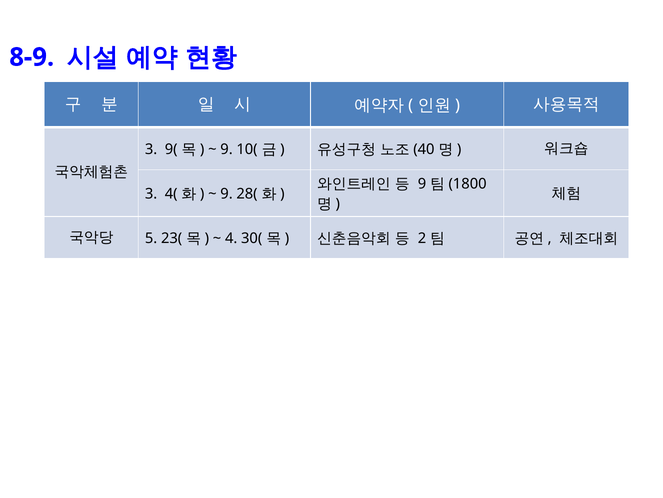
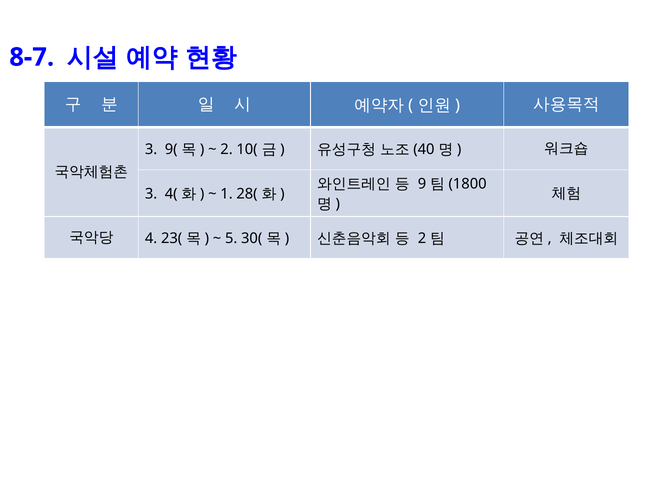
8-9: 8-9 -> 8-7 (32, 57)
9: 9 -> 2 (227, 149)
9: 9 -> 1 (227, 194)
5: 5 -> 4 (151, 238)
4: 4 -> 5 (231, 238)
